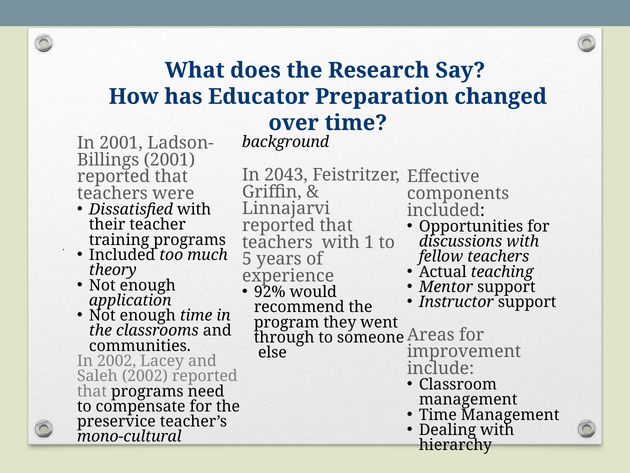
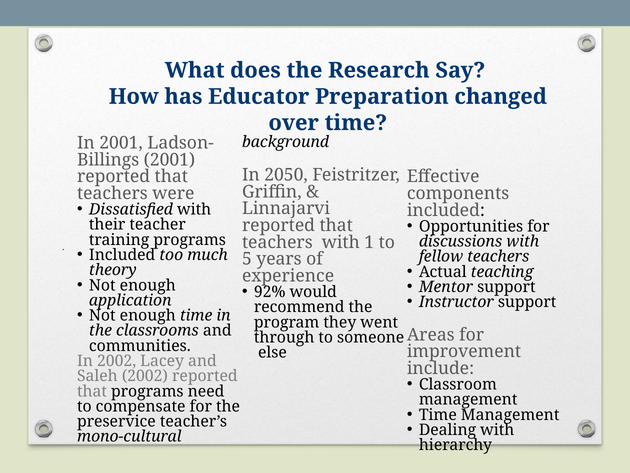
2043: 2043 -> 2050 (286, 175)
